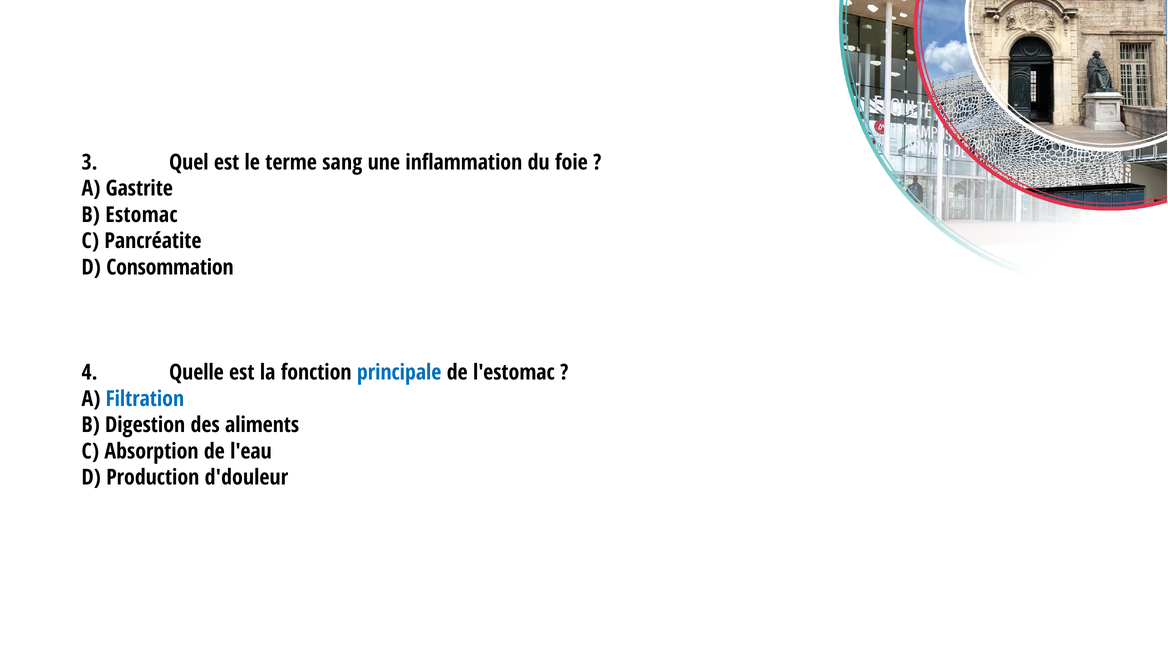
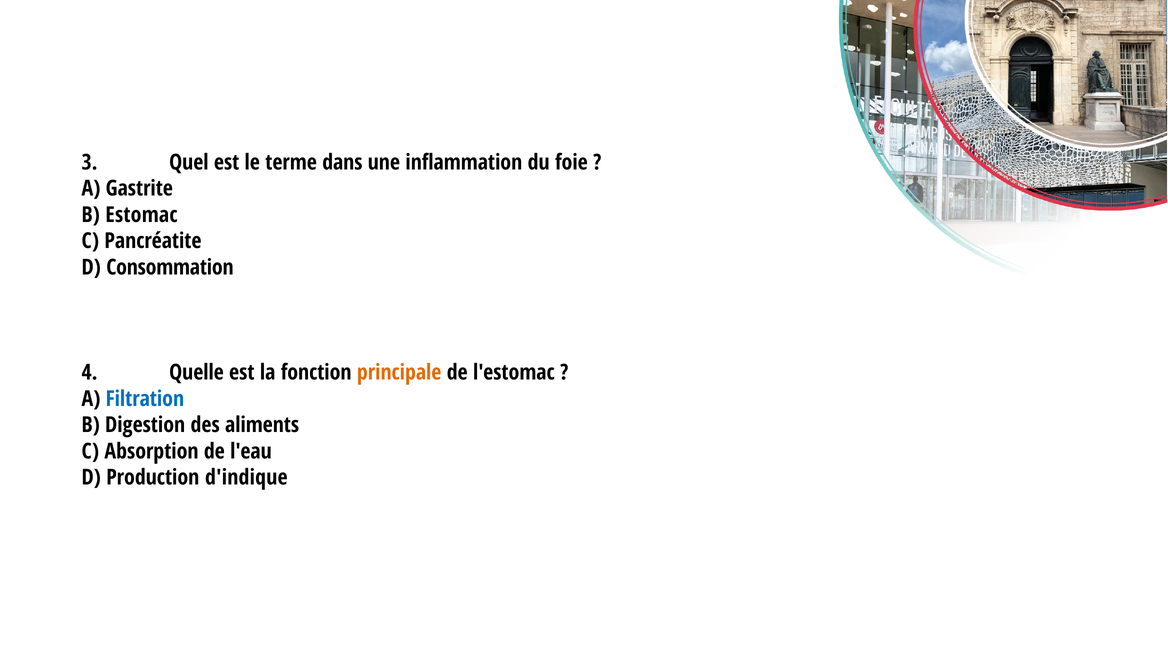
sang: sang -> dans (342, 162)
principale colour: blue -> orange (399, 373)
d'douleur: d'douleur -> d'indique (246, 478)
